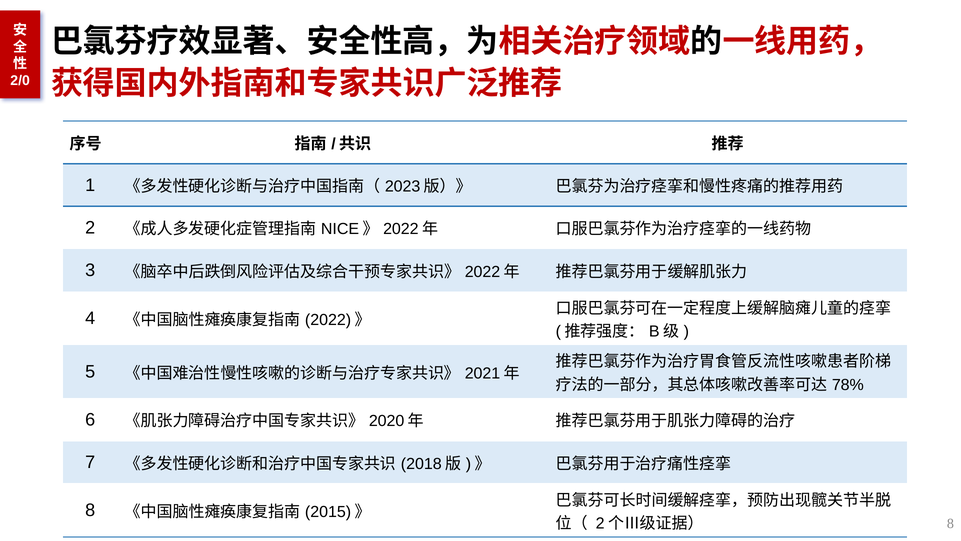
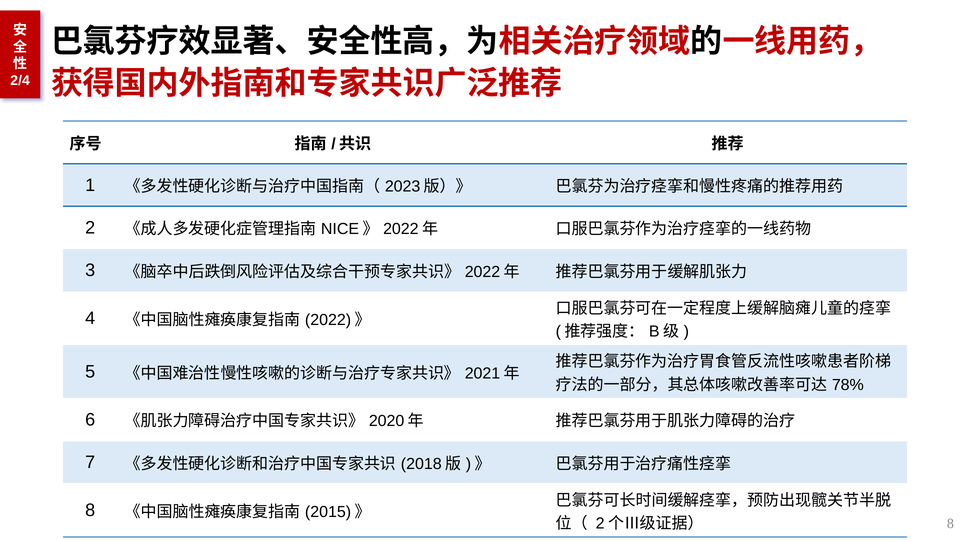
2/0: 2/0 -> 2/4 (20, 81)
